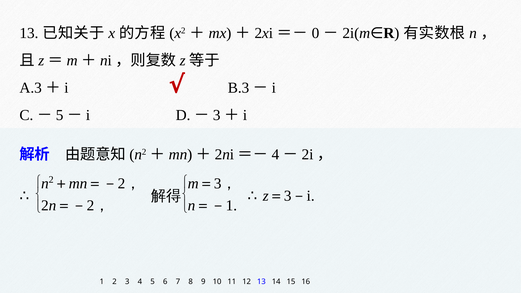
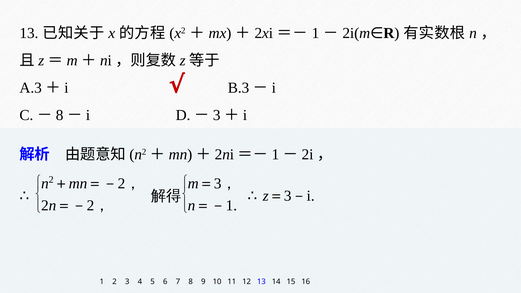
0: 0 -> 1 (315, 33)
5: 5 -> 8 (60, 115)
4: 4 -> 1 (275, 154)
